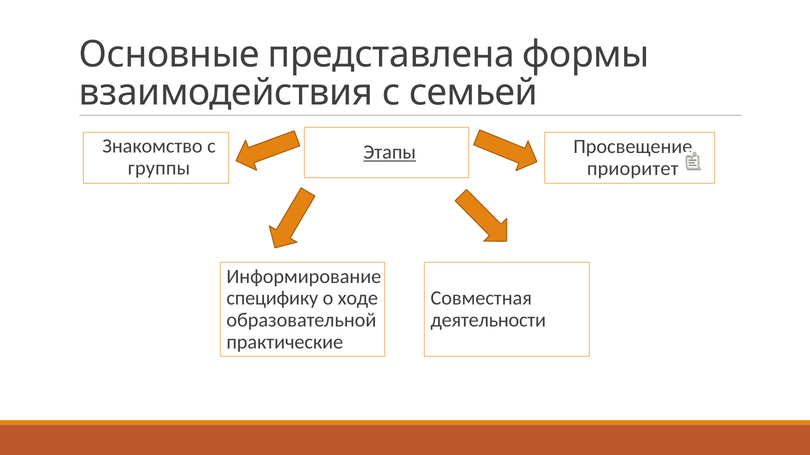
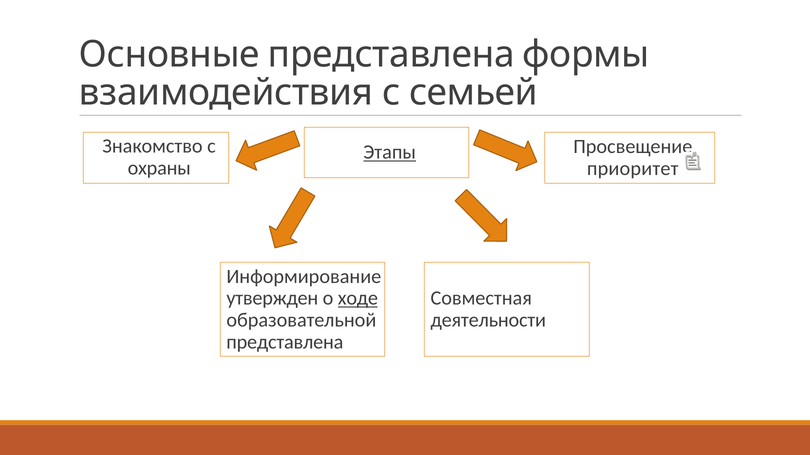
группы: группы -> охраны (159, 168)
специфику: специфику -> утвержден (272, 299)
ходе underline: none -> present (358, 299)
практические: практические -> представлена (285, 342)
